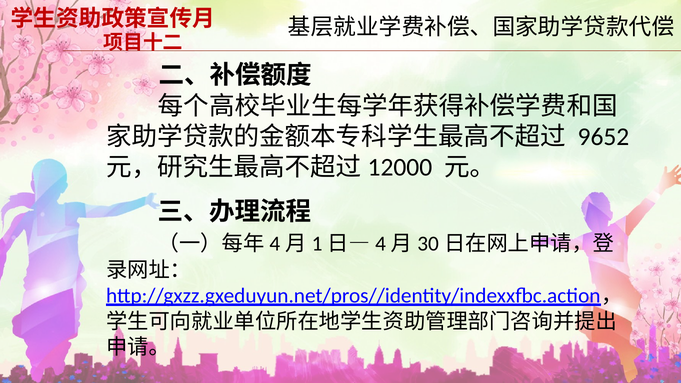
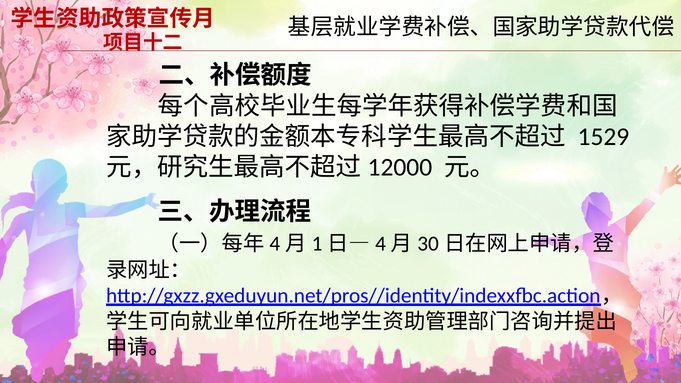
9652: 9652 -> 1529 (603, 137)
